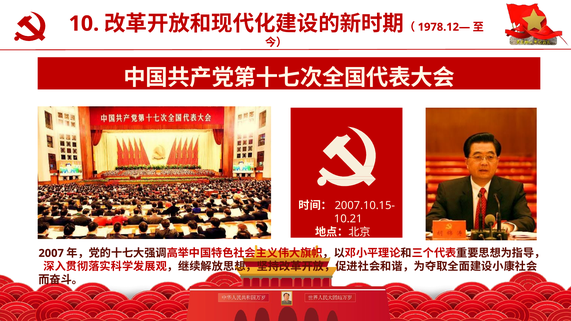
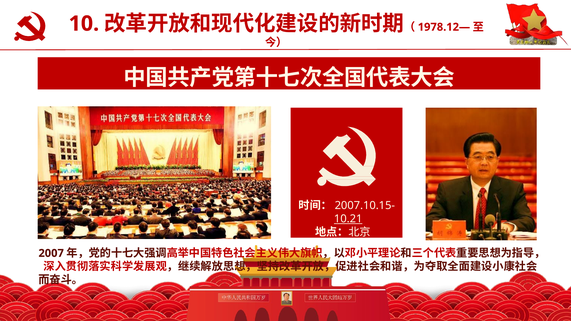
10.21 underline: none -> present (348, 219)
